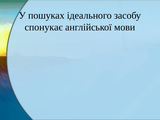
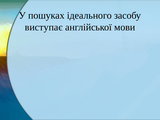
спонукає: спонукає -> виступає (44, 27)
